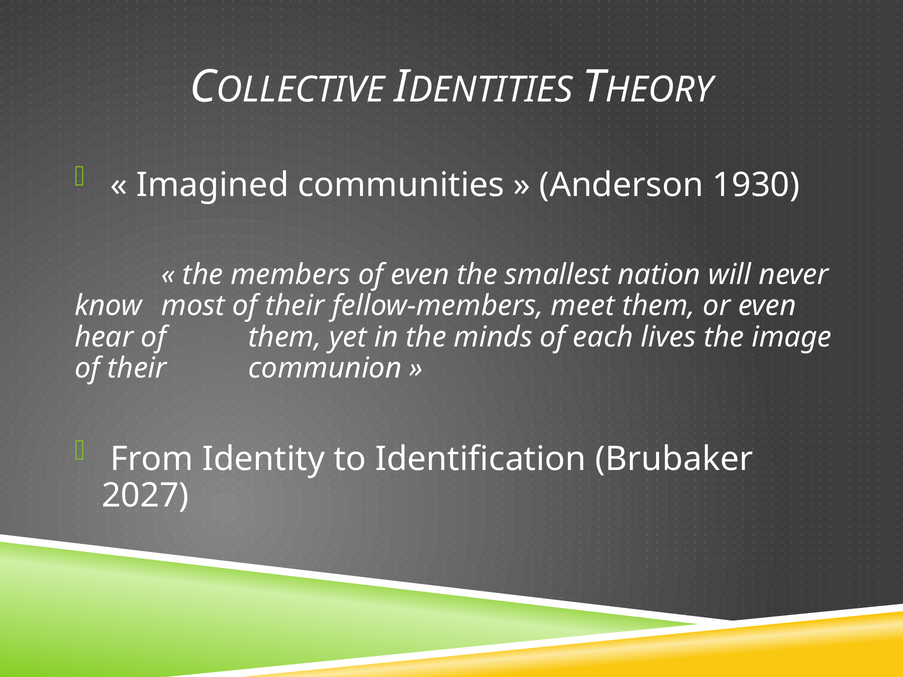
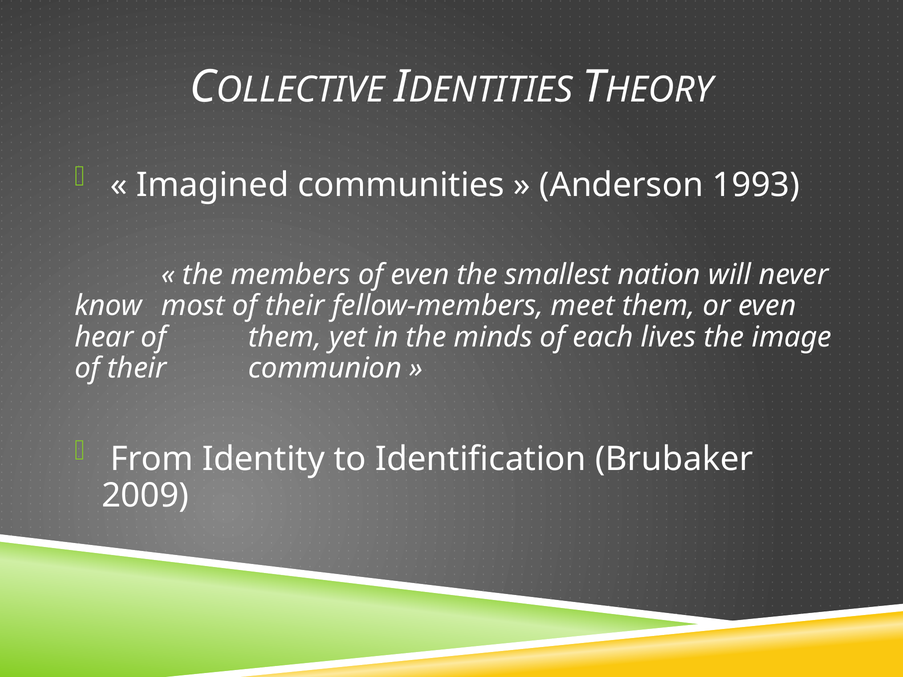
1930: 1930 -> 1993 (756, 185)
2027: 2027 -> 2009 (145, 496)
